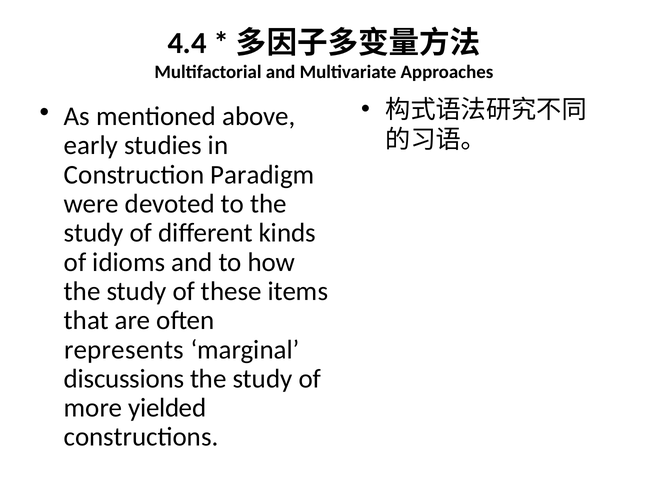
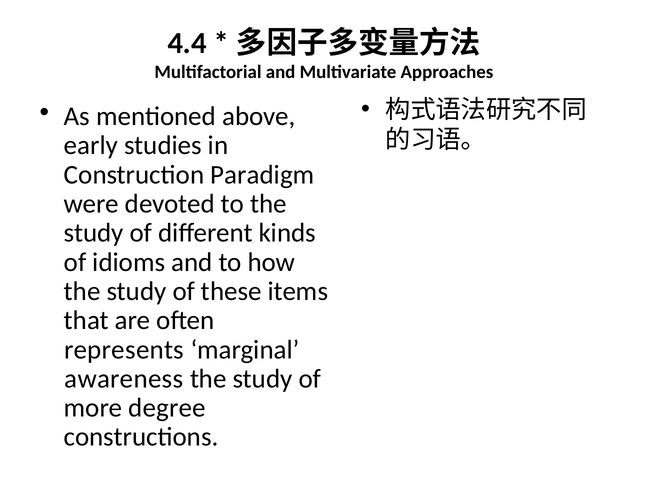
discussions: discussions -> awareness (124, 379)
yielded: yielded -> degree (167, 408)
